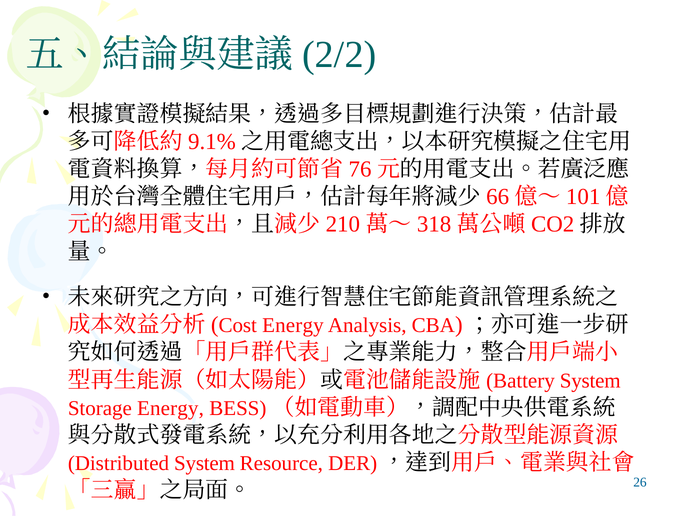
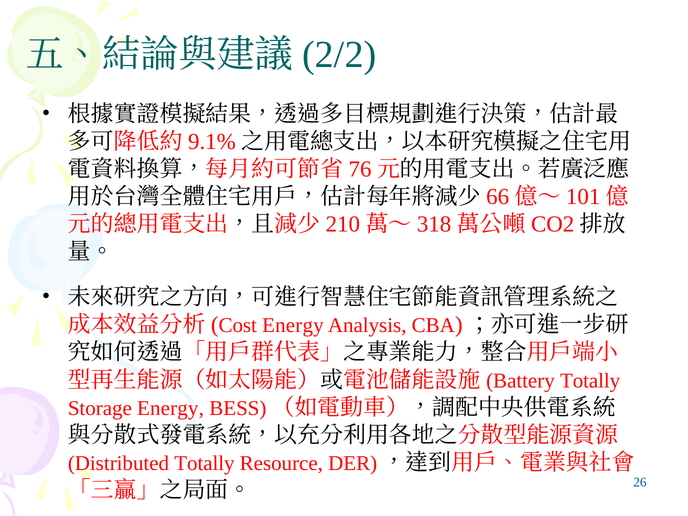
System: System -> Totally (590, 381)
System: System -> Totally (204, 463)
